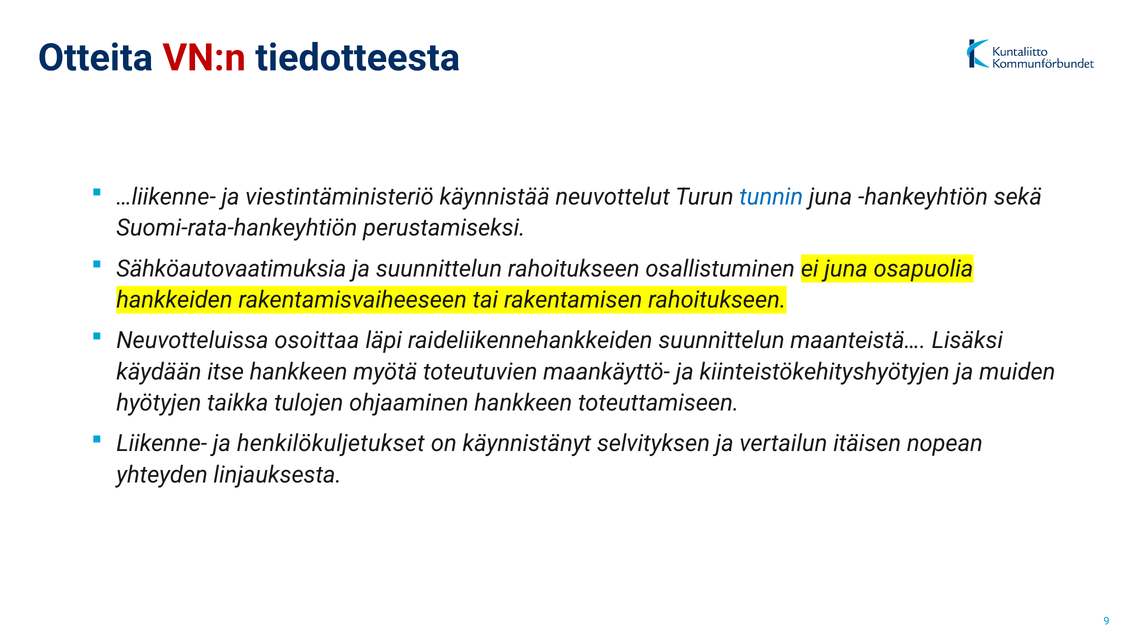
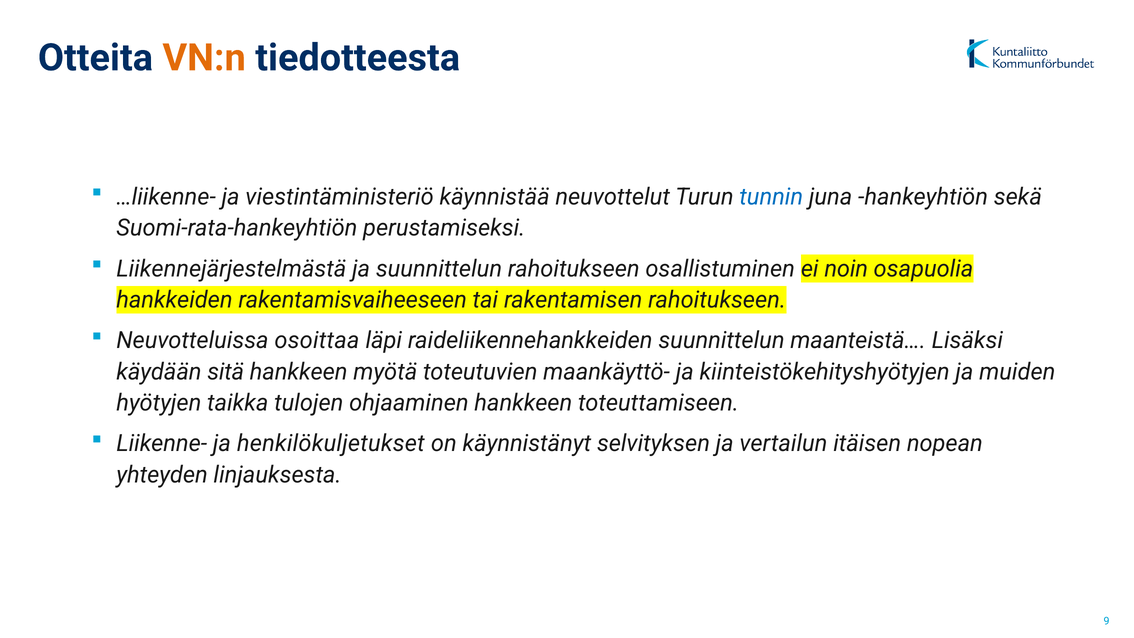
VN:n colour: red -> orange (204, 58)
Sähköautovaatimuksia: Sähköautovaatimuksia -> Liikennejärjestelmästä (231, 269)
ei juna: juna -> noin (846, 269)
itse: itse -> sitä (226, 372)
